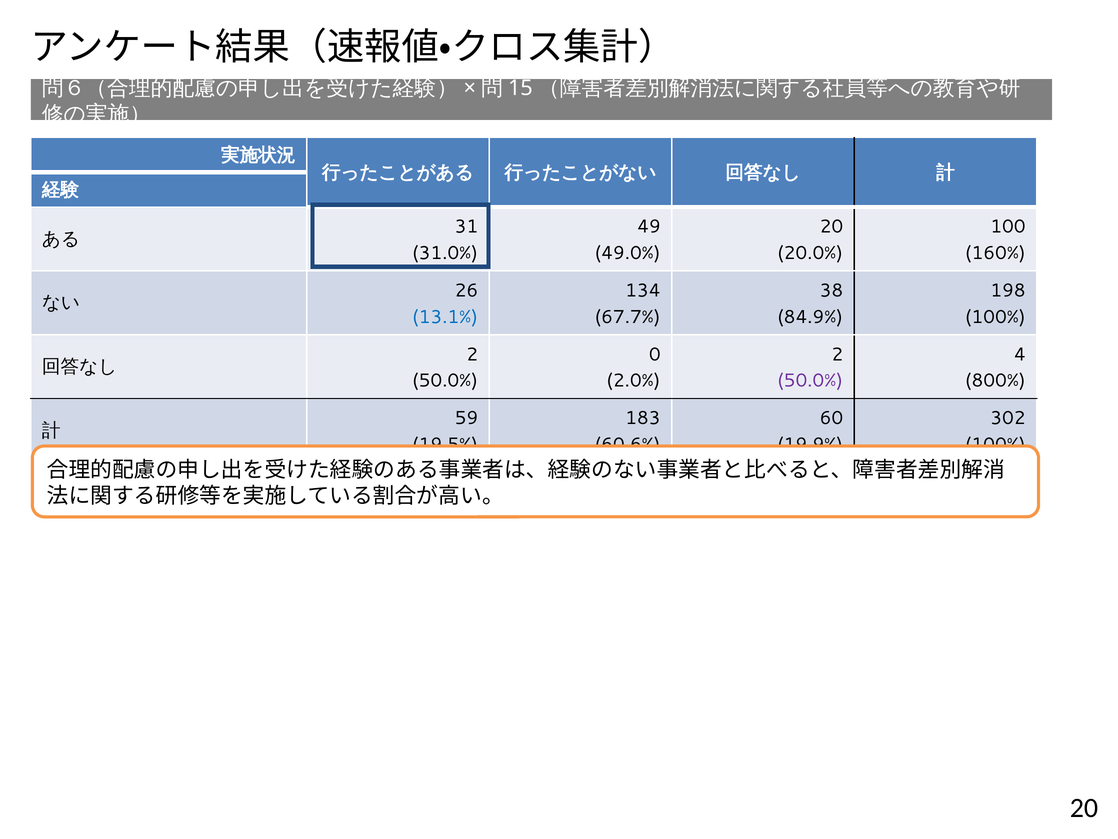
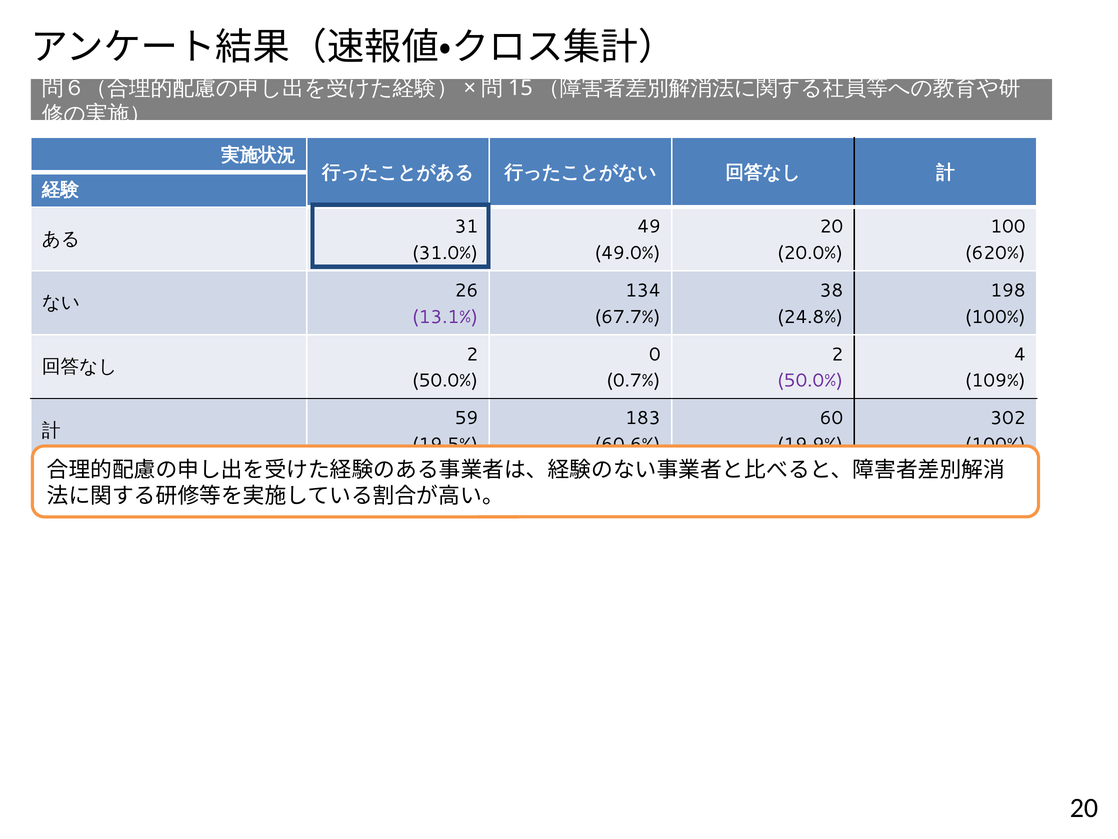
160%: 160% -> 620% (995, 253)
13.1% colour: blue -> purple (445, 317)
84.9%: 84.9% -> 24.8% (810, 317)
2.0%: 2.0% -> 0.7% (633, 380)
800%: 800% -> 109% (995, 380)
